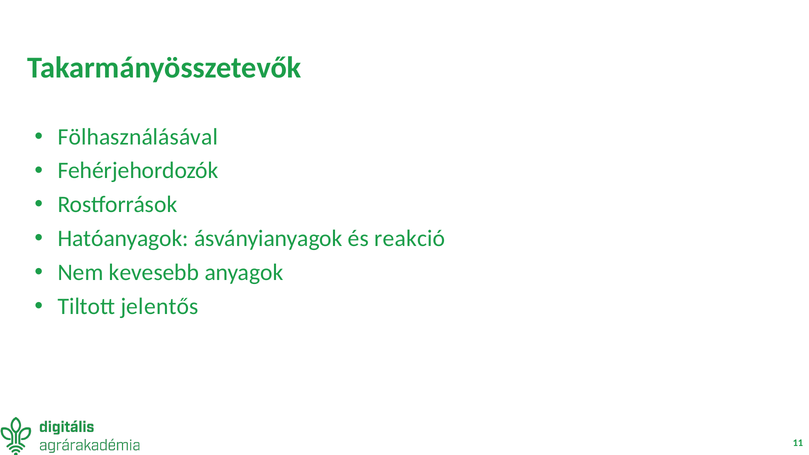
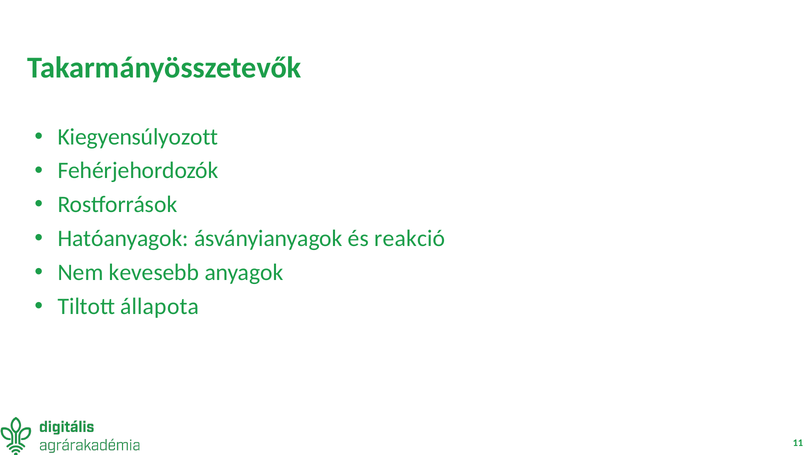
Fölhasználásával: Fölhasználásával -> Kiegyensúlyozott (138, 137)
jelentős: jelentős -> állapota (160, 306)
